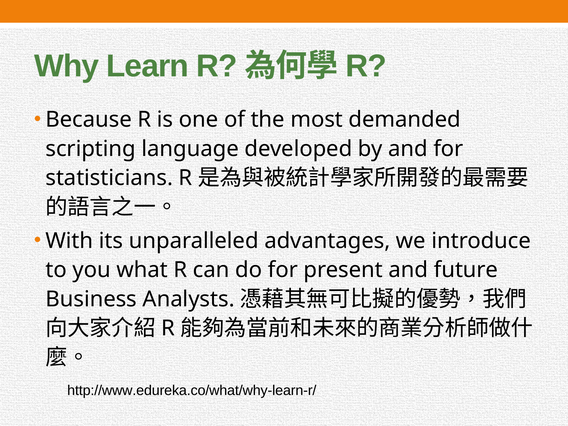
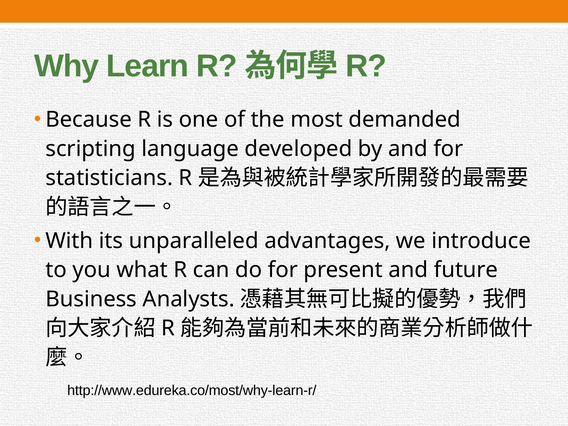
http://www.edureka.co/what/why-learn-r/: http://www.edureka.co/what/why-learn-r/ -> http://www.edureka.co/most/why-learn-r/ (192, 390)
